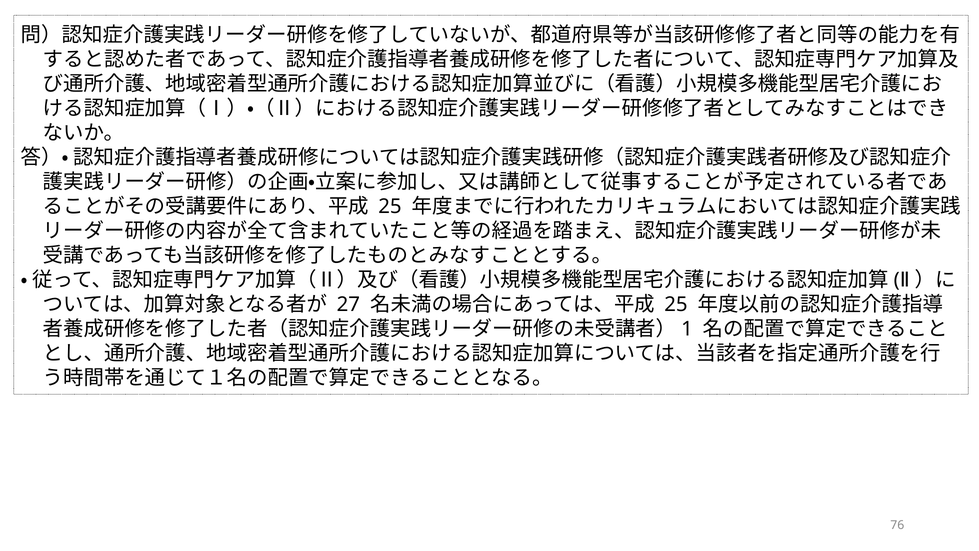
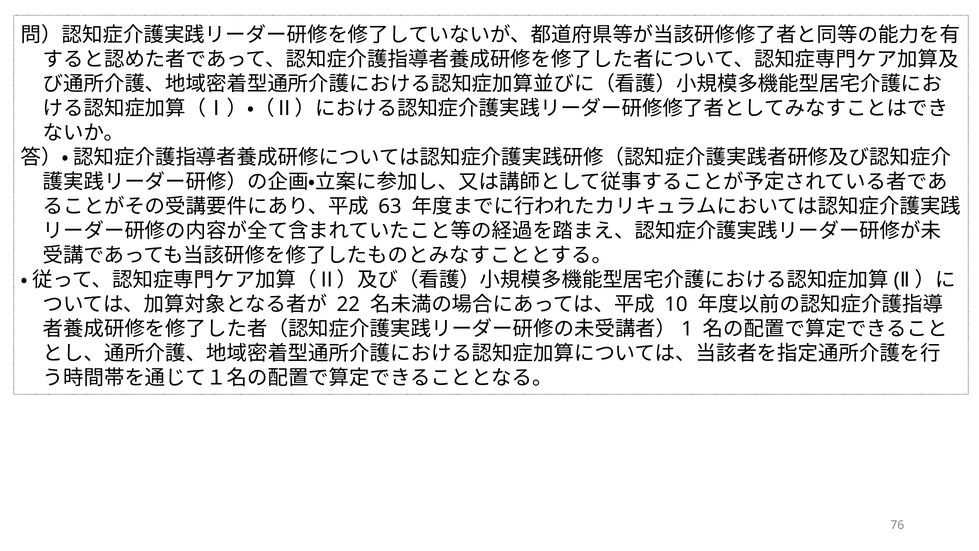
25: 25 -> 63 (390, 206)
27: 27 -> 22 (348, 304)
25: 25 -> 10 (676, 304)
